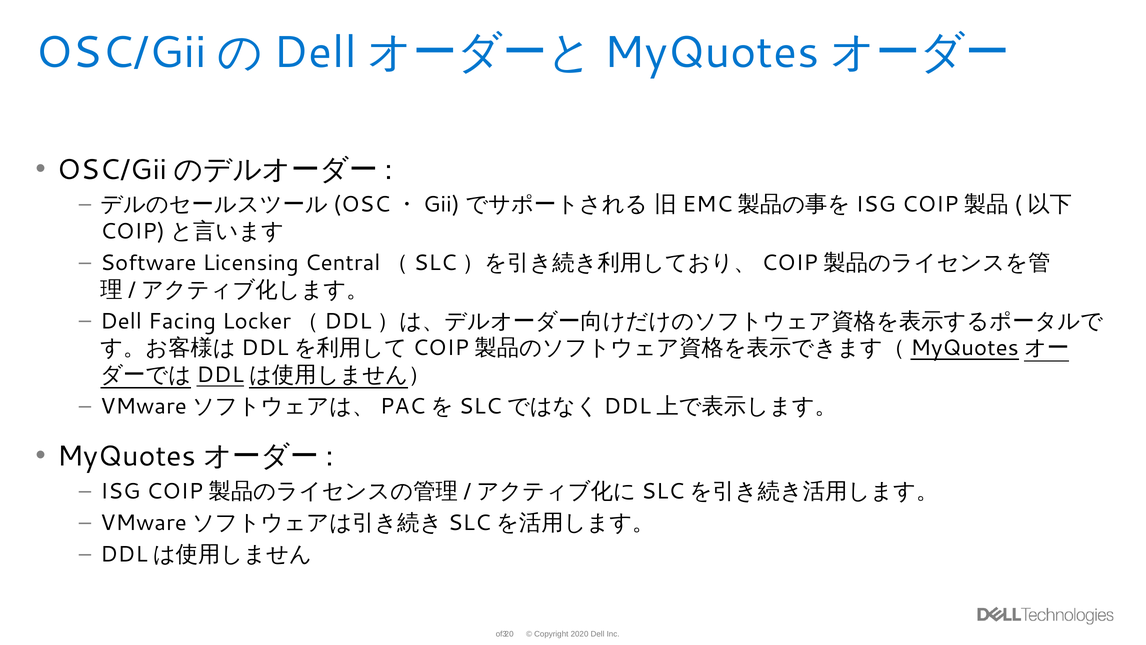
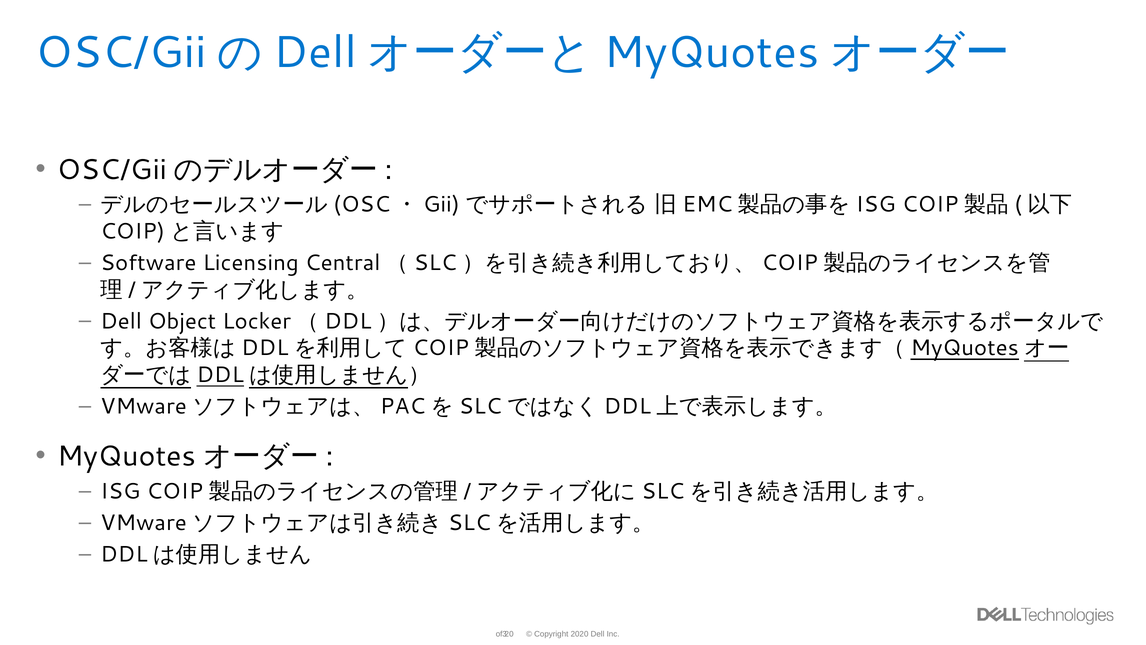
Facing: Facing -> Object (182, 321)
